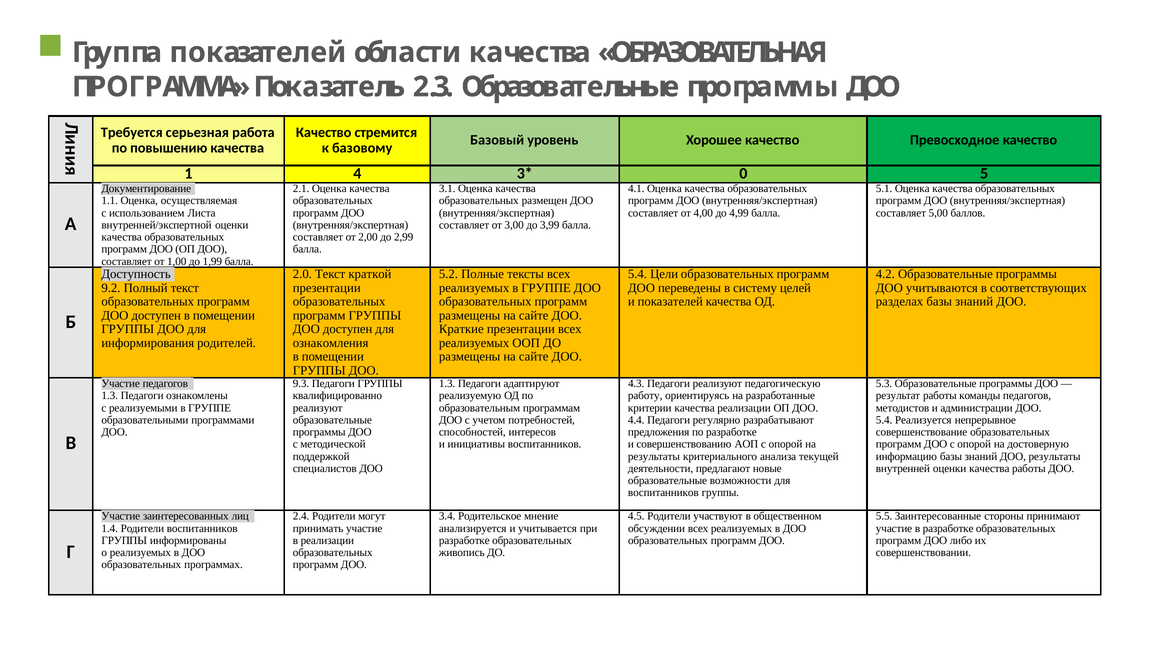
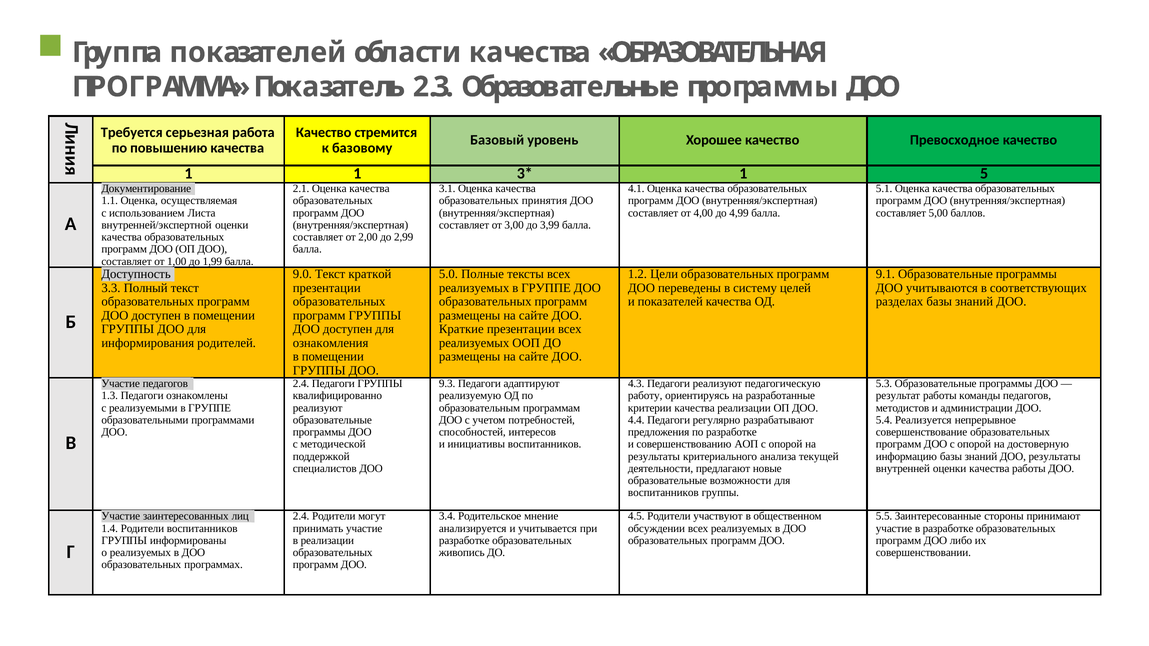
1 4: 4 -> 1 (357, 174)
0: 0 -> 1 (743, 174)
размещен: размещен -> принятия (544, 201)
2.0: 2.0 -> 9.0 (302, 274)
5.2: 5.2 -> 5.0 (448, 274)
5.4: 5.4 -> 1.2 (638, 274)
4.2: 4.2 -> 9.1 (885, 274)
9.2: 9.2 -> 3.3 (111, 288)
9.3: 9.3 -> 2.4 (301, 384)
1.3: 1.3 -> 9.3 (447, 384)
